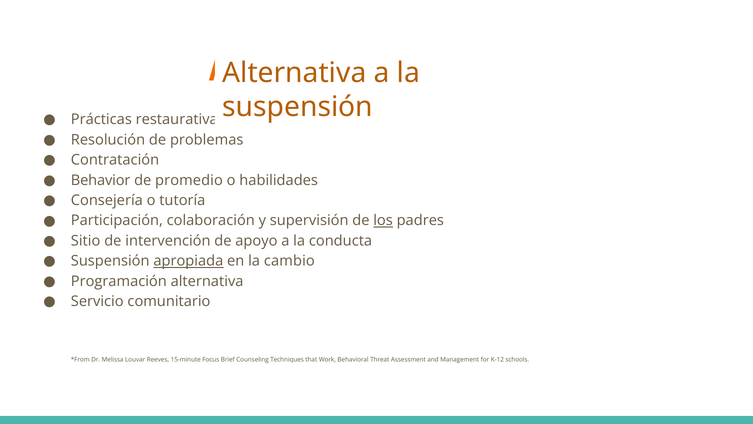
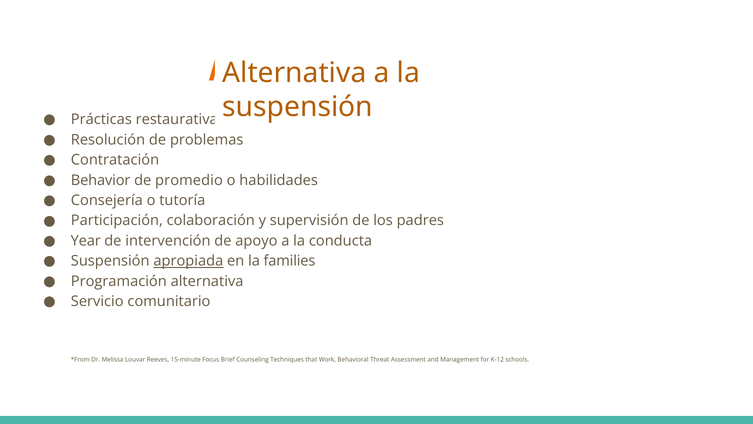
los underline: present -> none (383, 220)
Sitio: Sitio -> Year (86, 241)
cambio: cambio -> families (289, 261)
